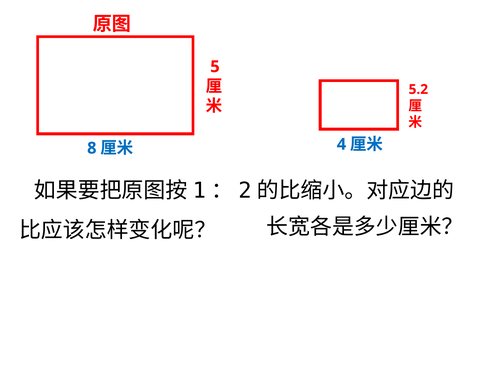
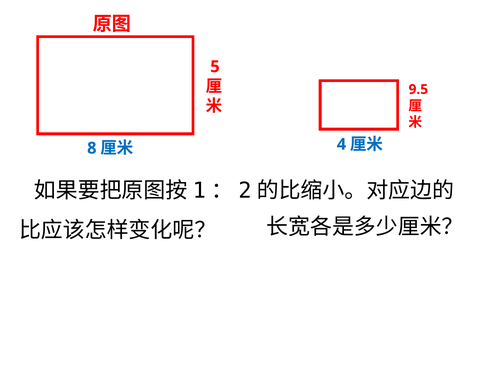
5.2: 5.2 -> 9.5 (418, 89)
